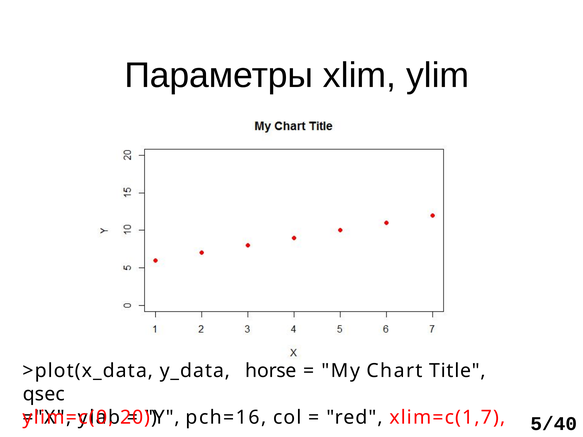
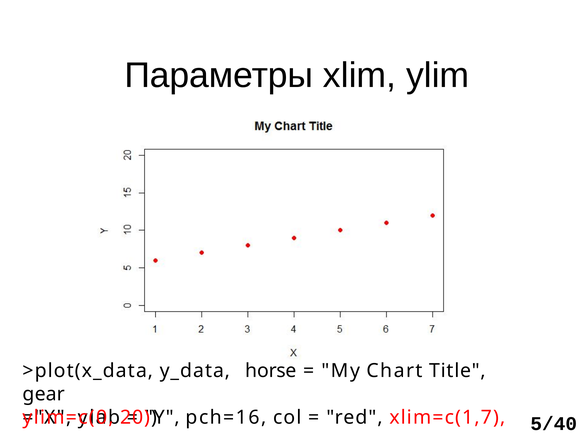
qsec: qsec -> gear (44, 394)
